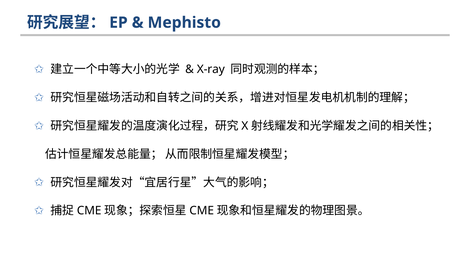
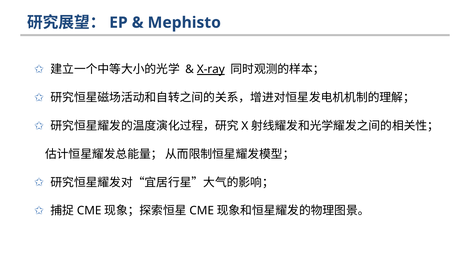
X-ray underline: none -> present (211, 69)
